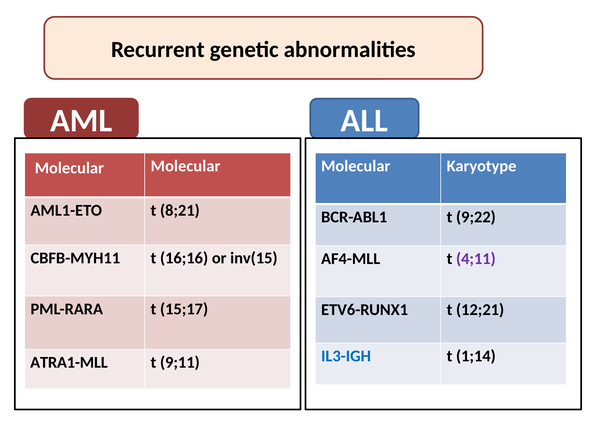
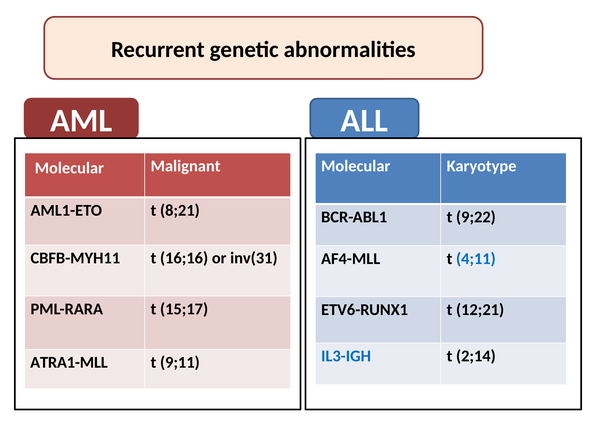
Molecular Molecular: Molecular -> Malignant (186, 166)
inv(15: inv(15 -> inv(31 (254, 258)
4;11 colour: purple -> blue (476, 258)
1;14: 1;14 -> 2;14 (476, 356)
